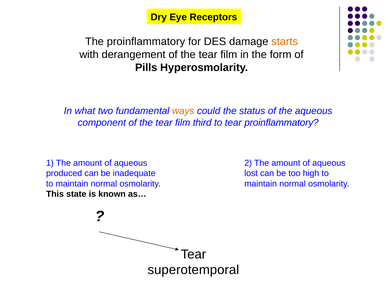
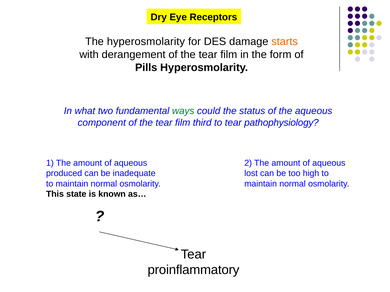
The proinflammatory: proinflammatory -> hyperosmolarity (146, 42)
ways colour: orange -> green (183, 111)
tear proinflammatory: proinflammatory -> pathophysiology (282, 123)
superotemporal: superotemporal -> proinflammatory (193, 270)
